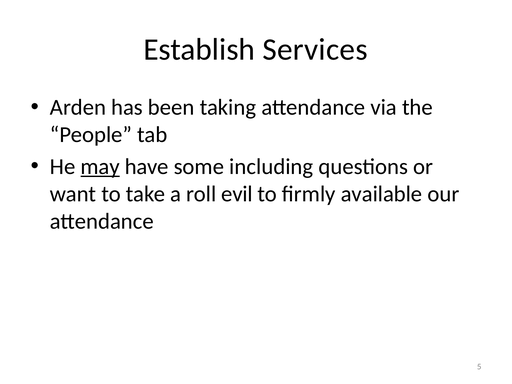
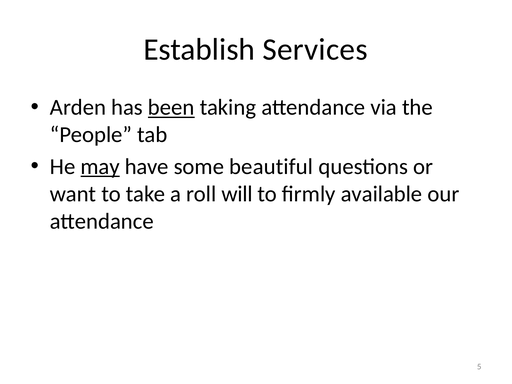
been underline: none -> present (171, 107)
including: including -> beautiful (271, 167)
evil: evil -> will (237, 194)
